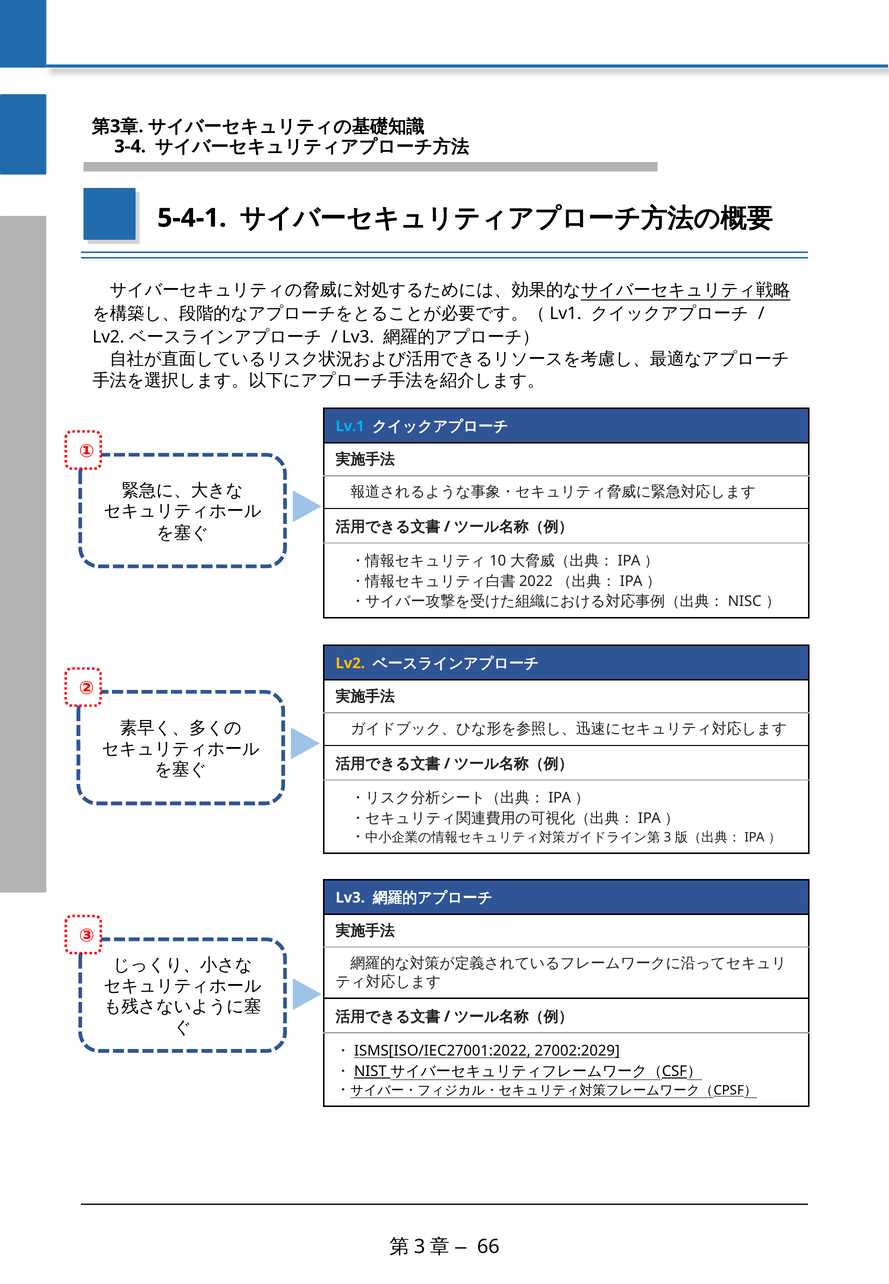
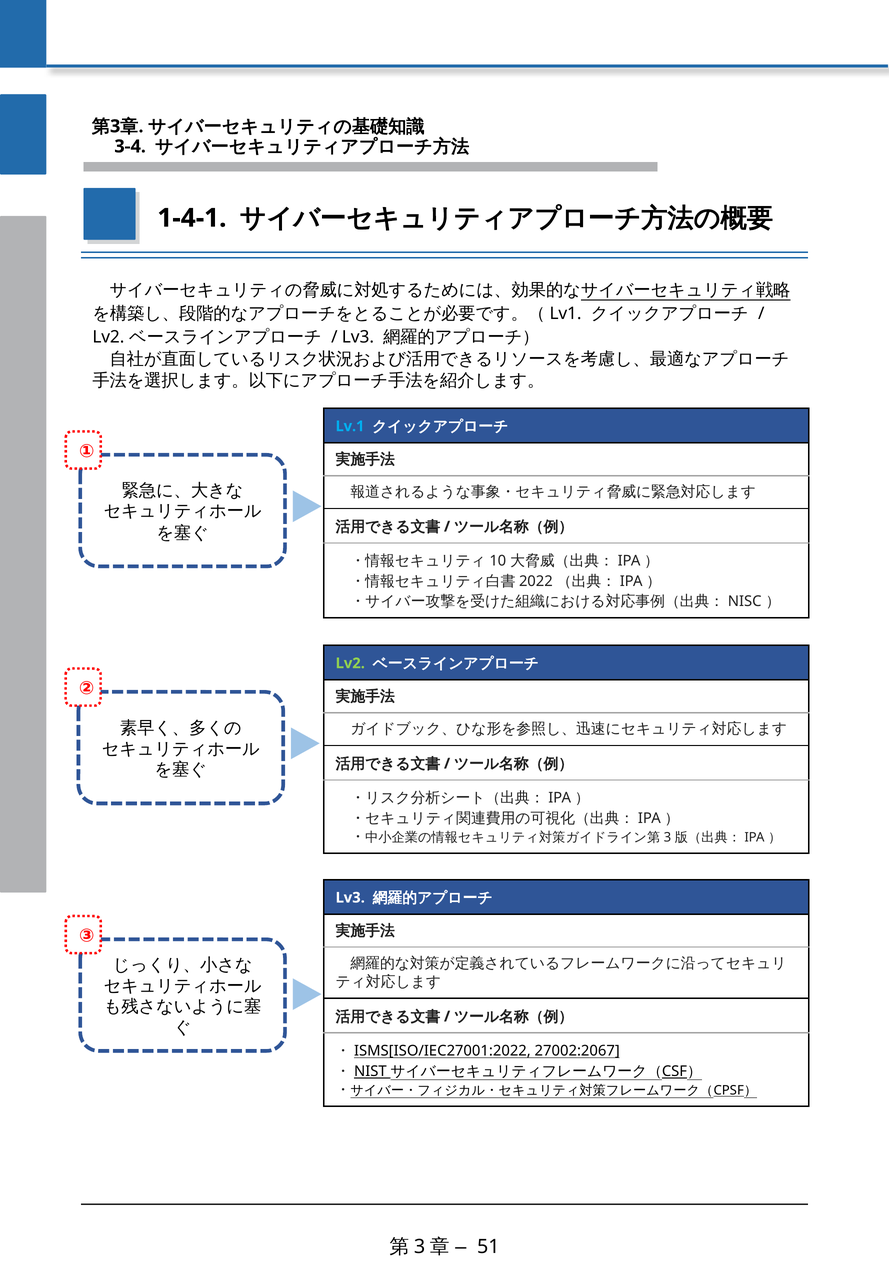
5-4-1: 5-4-1 -> 1-4-1 (192, 218)
Lv2 colour: yellow -> light green (350, 663)
27002:2029: 27002:2029 -> 27002:2067 (577, 1051)
66: 66 -> 51 (488, 1247)
